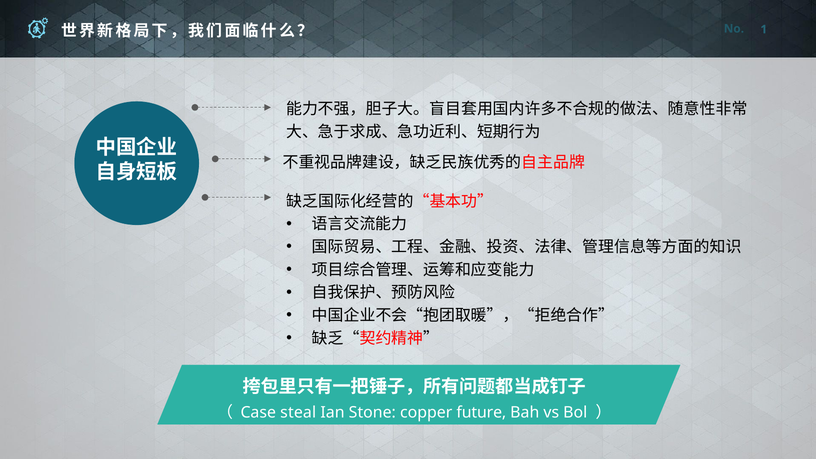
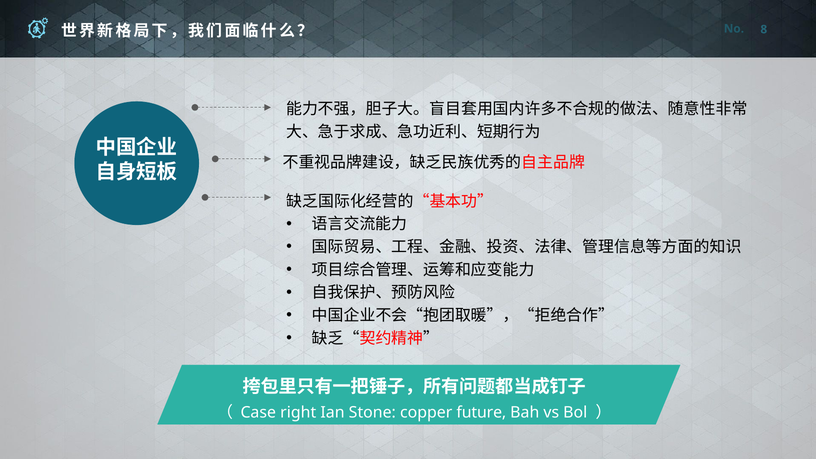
1: 1 -> 8 (764, 29)
steal: steal -> right (298, 413)
